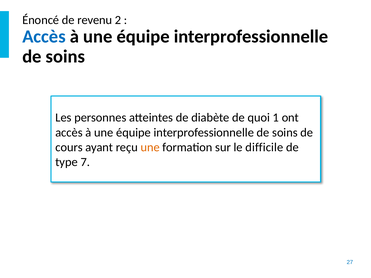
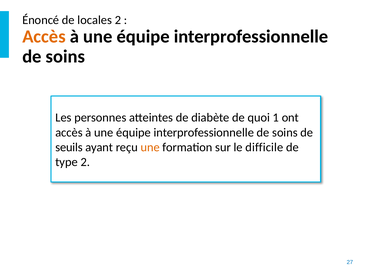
revenu: revenu -> locales (95, 20)
Accès colour: blue -> orange (44, 37)
cours: cours -> seuils (69, 147)
type 7: 7 -> 2 (85, 162)
